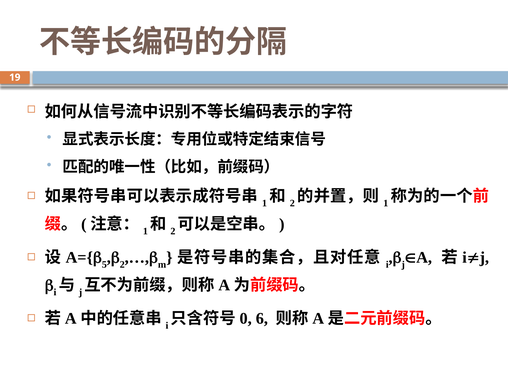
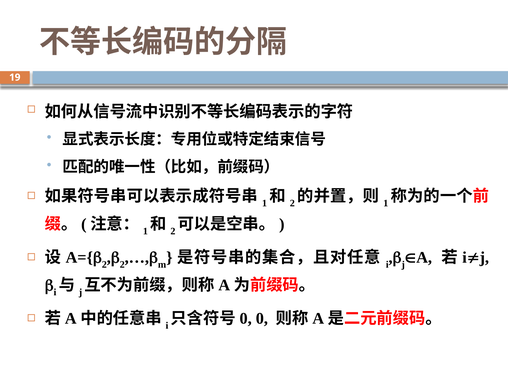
5: 5 -> 2 (104, 264)
6: 6 -> 0 (262, 319)
